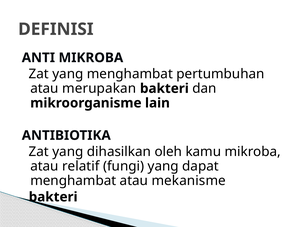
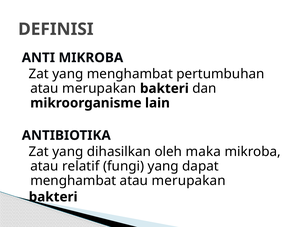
kamu: kamu -> maka (203, 152)
menghambat atau mekanisme: mekanisme -> merupakan (189, 181)
